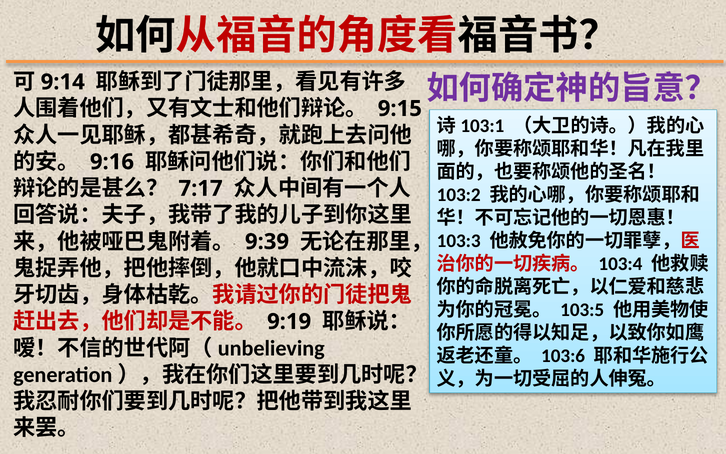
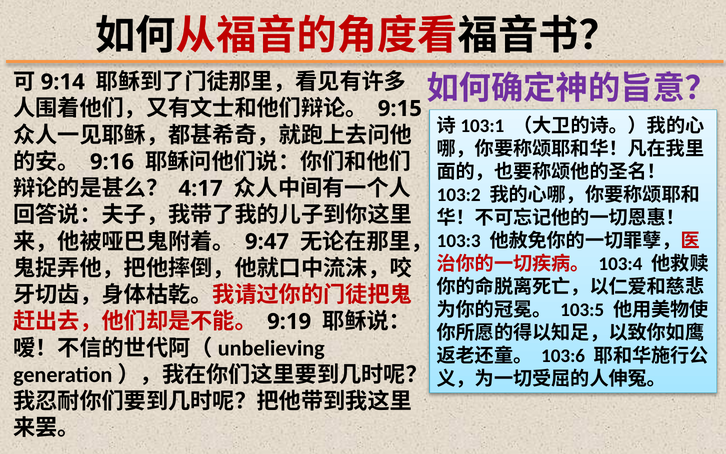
7:17: 7:17 -> 4:17 (201, 188)
9:39: 9:39 -> 9:47 (267, 242)
